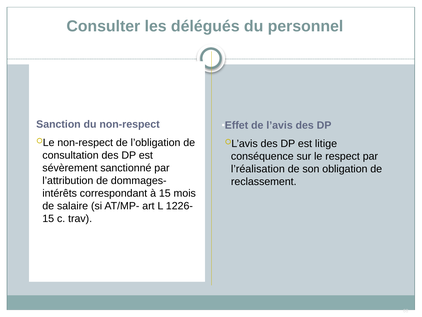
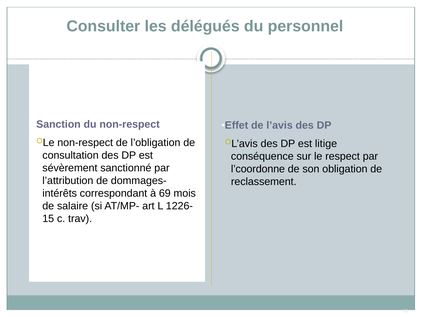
l’réalisation: l’réalisation -> l’coordonne (258, 169)
à 15: 15 -> 69 (165, 193)
